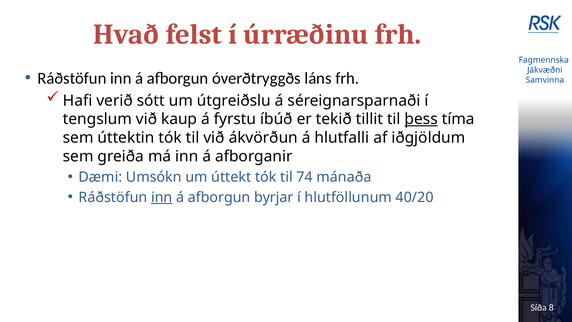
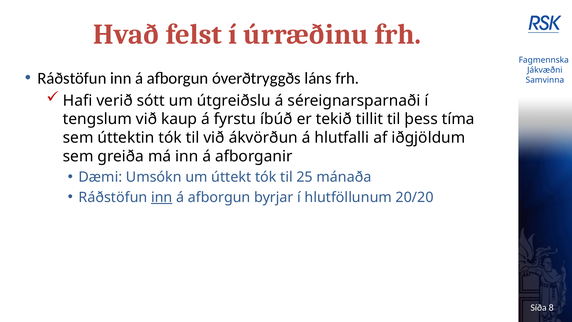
þess underline: present -> none (421, 119)
74: 74 -> 25 (305, 177)
40/20: 40/20 -> 20/20 (415, 197)
